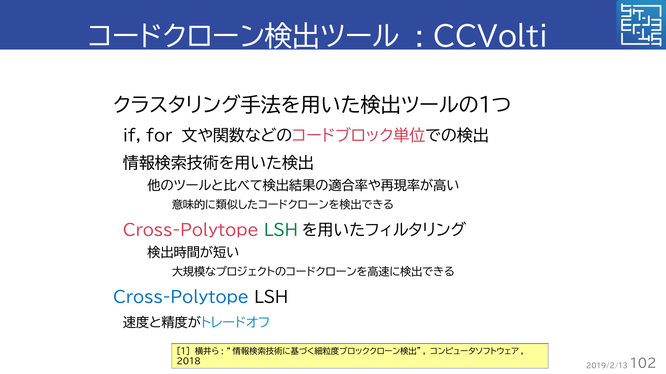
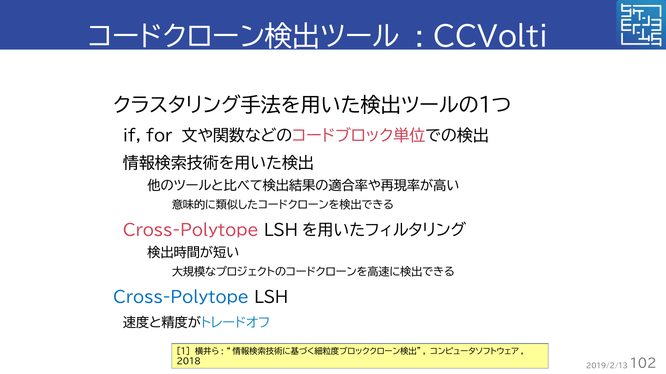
LSH colour: green -> black (281, 231)
